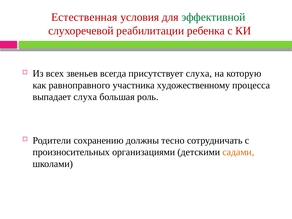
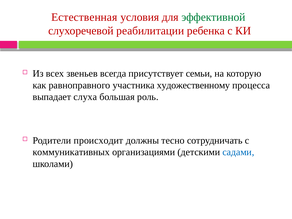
присутствует слуха: слуха -> семьи (199, 74)
сохранению: сохранению -> происходит (99, 140)
произносительных: произносительных -> коммуникативных (71, 152)
садами colour: orange -> blue (238, 152)
